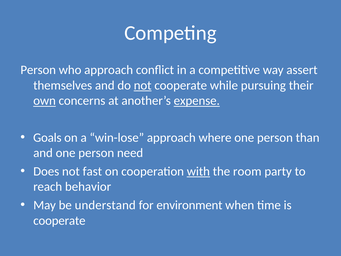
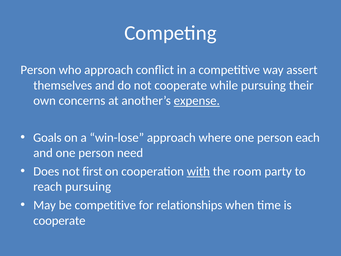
not underline: present -> none (143, 85)
own underline: present -> none (45, 101)
than: than -> each (308, 137)
fast: fast -> first (92, 171)
reach behavior: behavior -> pursuing (88, 187)
be understand: understand -> competitive (105, 205)
environment: environment -> relationships (189, 205)
